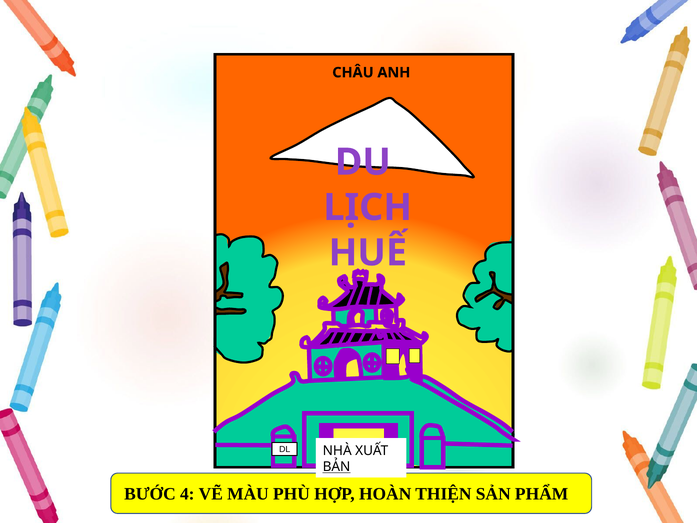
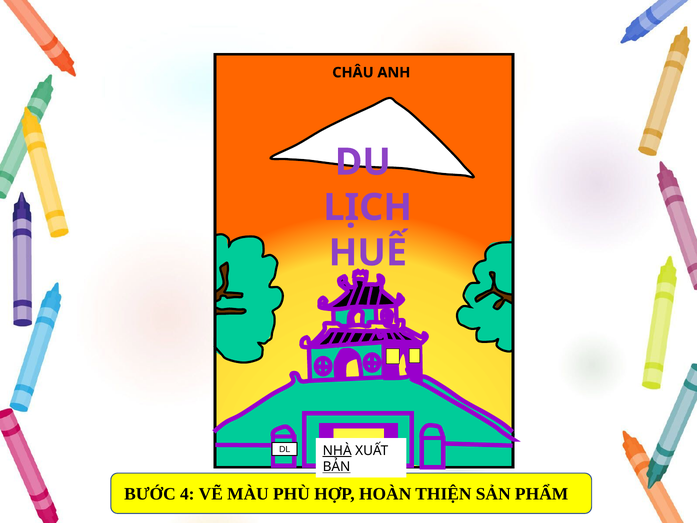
NHÀ underline: none -> present (337, 450)
